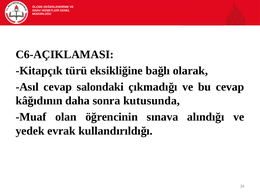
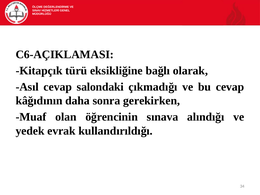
kutusunda: kutusunda -> gerekirken (152, 101)
